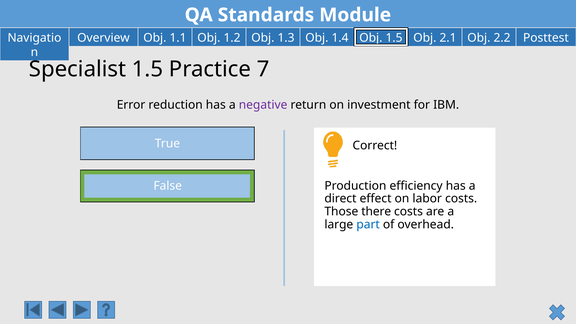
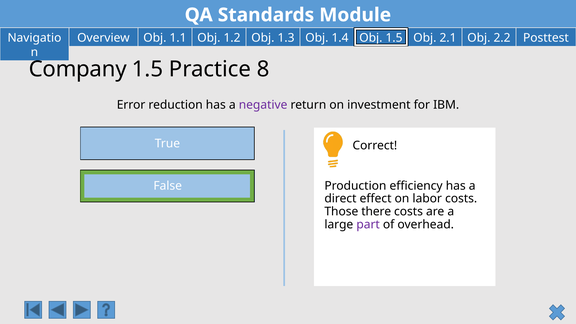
Specialist: Specialist -> Company (78, 69)
7: 7 -> 8 (263, 69)
part colour: blue -> purple (368, 225)
